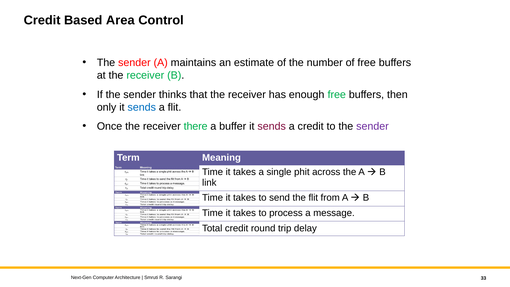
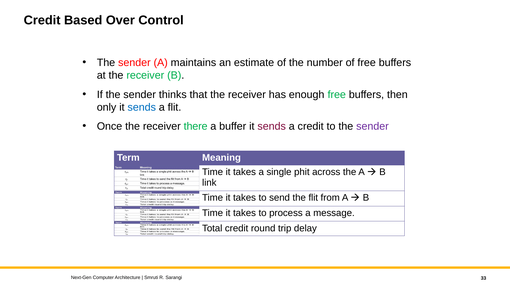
Area: Area -> Over (120, 20)
